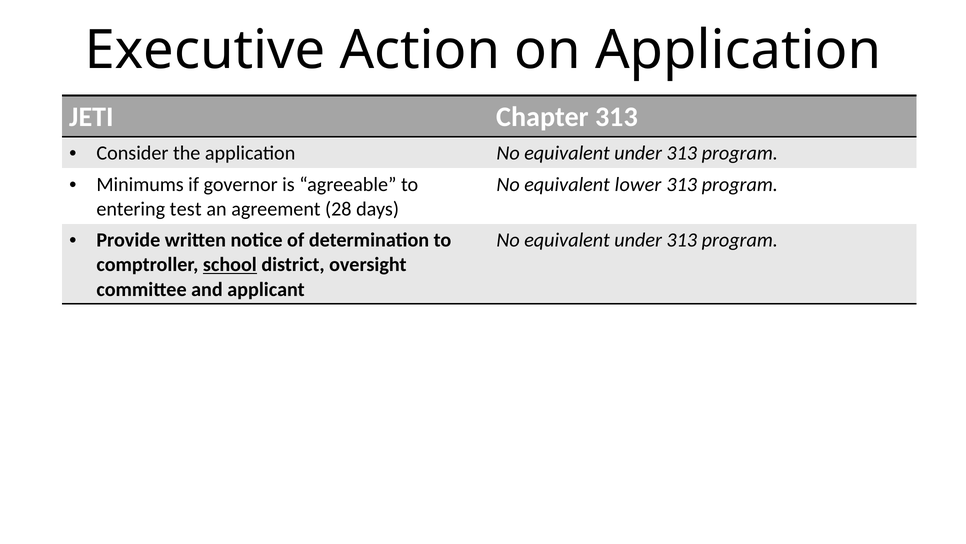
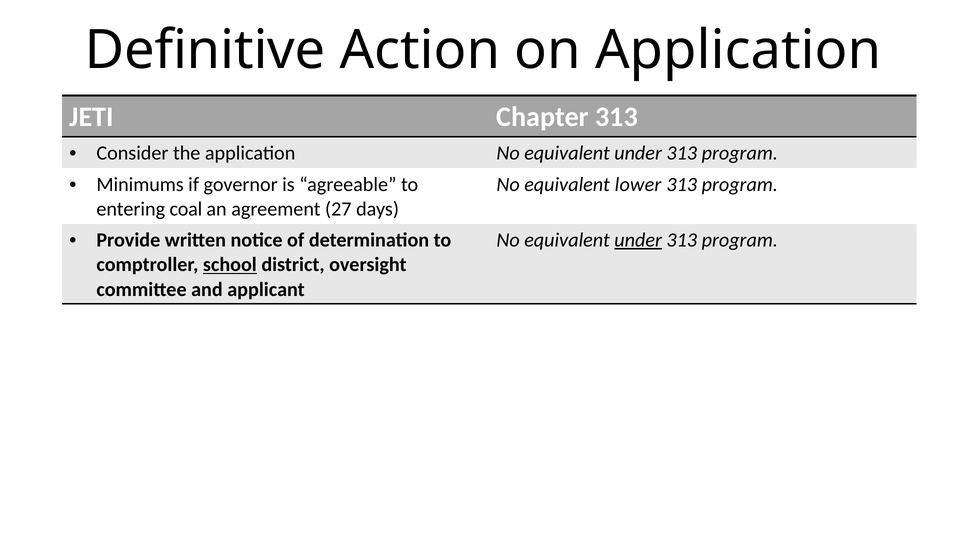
Executive: Executive -> Definitive (205, 50)
test: test -> coal (186, 209)
28: 28 -> 27 (338, 209)
under underline: none -> present (638, 240)
